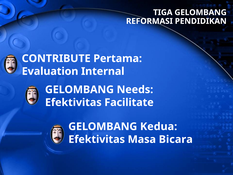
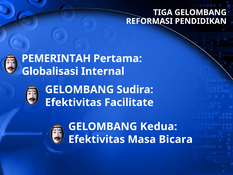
CONTRIBUTE: CONTRIBUTE -> PEMERINTAH (56, 58)
Evaluation: Evaluation -> Globalisasi (50, 71)
Needs: Needs -> Sudira (135, 89)
